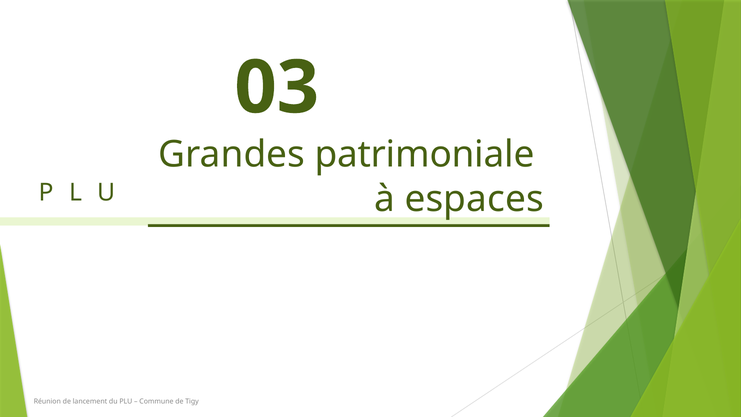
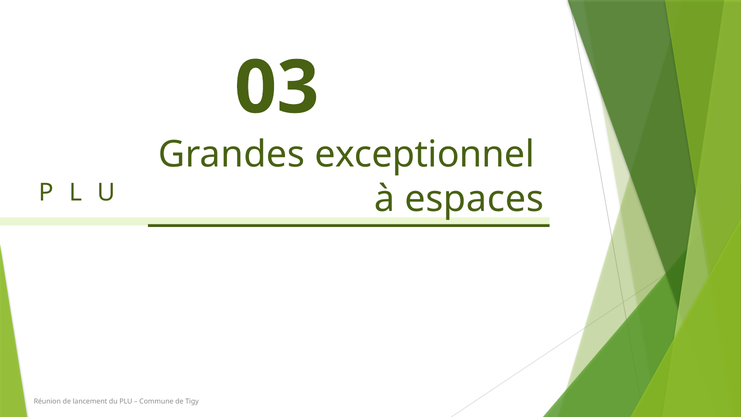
patrimoniale: patrimoniale -> exceptionnel (425, 154)
